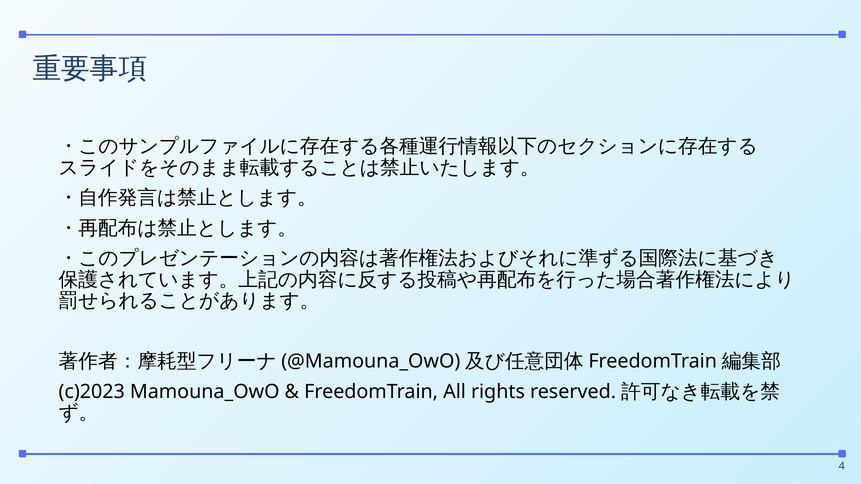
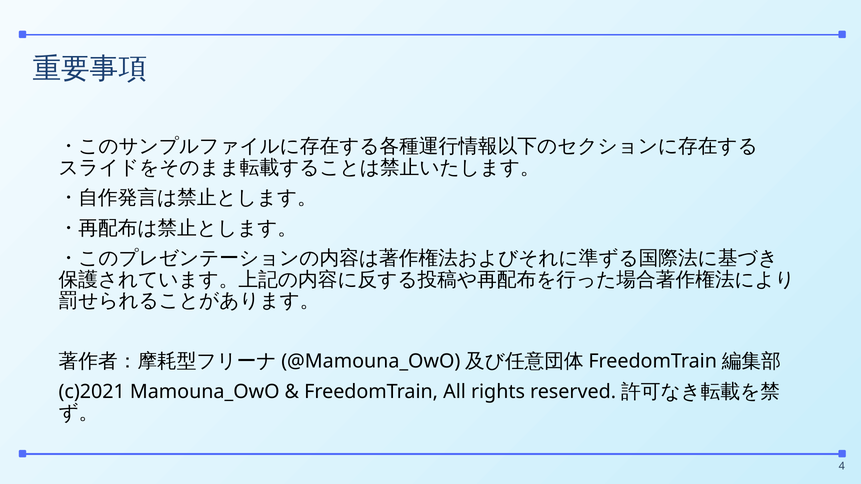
c)2023: c)2023 -> c)2021 (92, 392)
